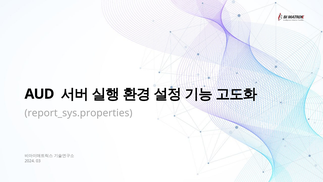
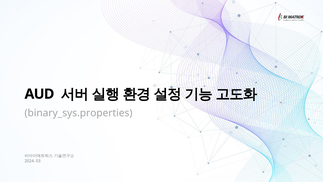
report_sys.properties: report_sys.properties -> binary_sys.properties (78, 113)
